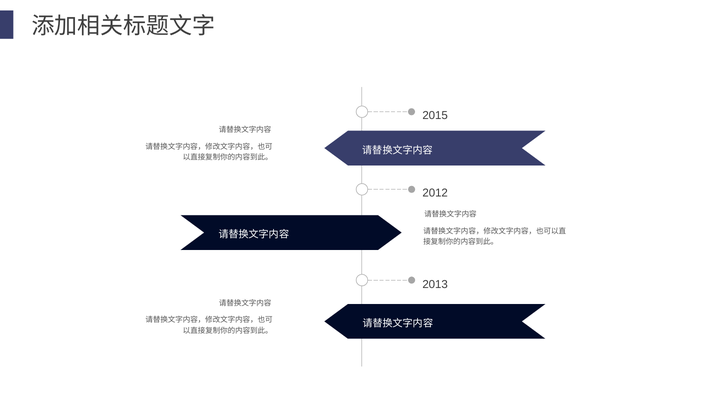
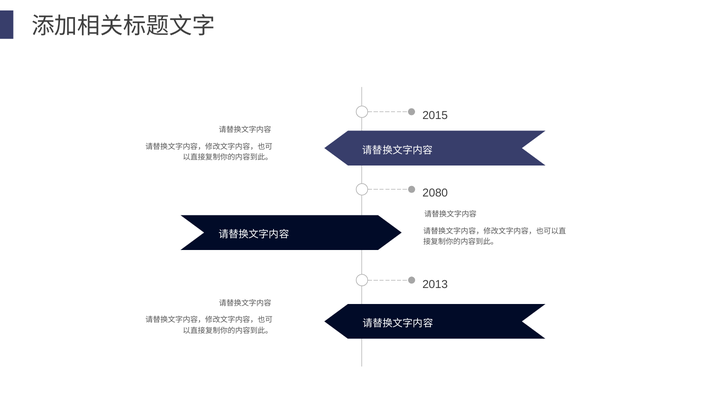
2012: 2012 -> 2080 (435, 193)
